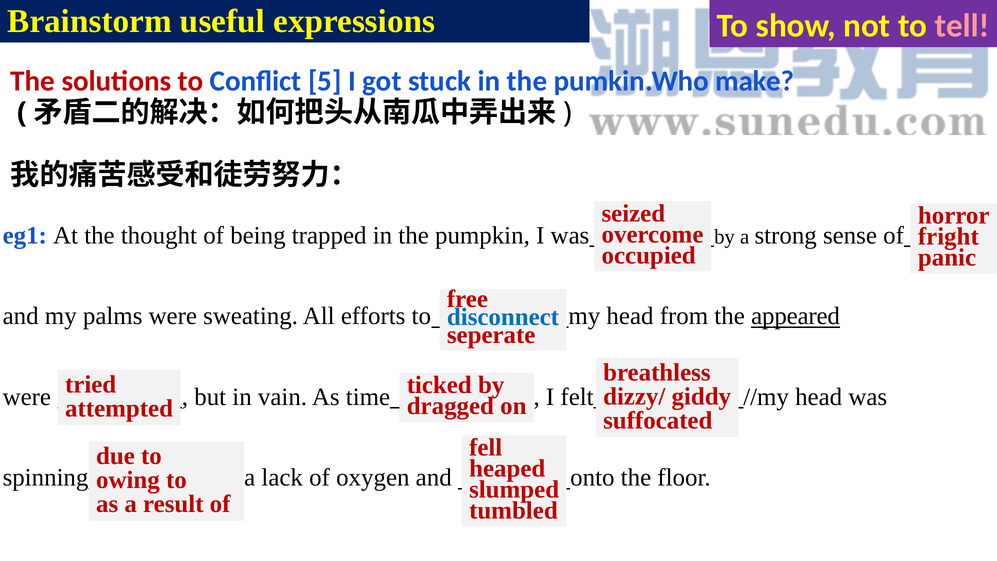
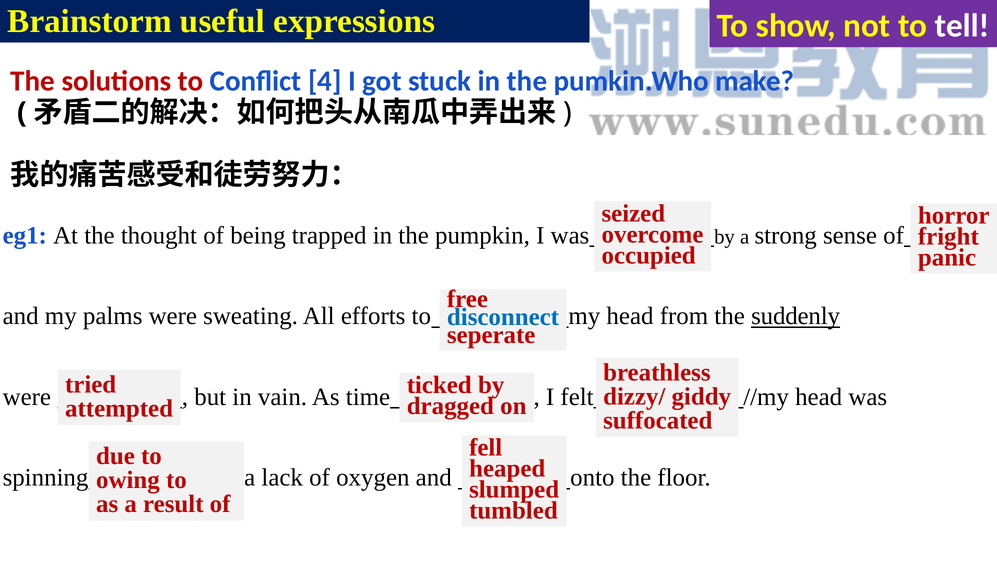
tell colour: pink -> white (962, 26)
5: 5 -> 4 (325, 81)
appeared: appeared -> suddenly (796, 316)
